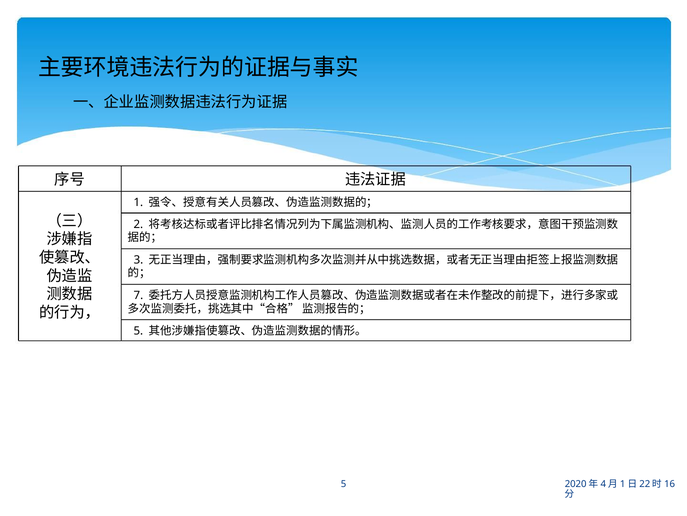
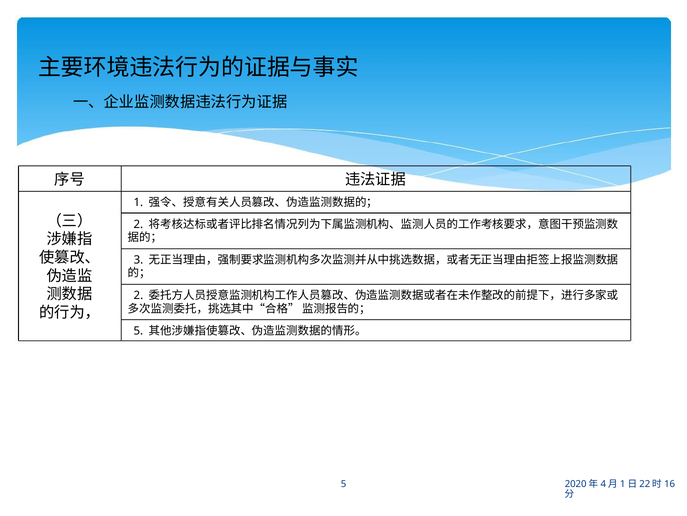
7: 7 -> 2 (138, 295)
